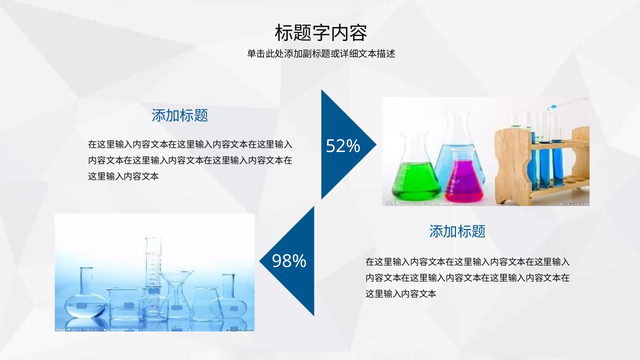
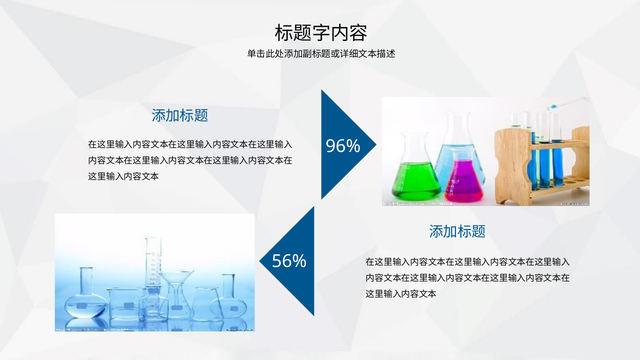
52%: 52% -> 96% (343, 146)
98%: 98% -> 56% (289, 262)
